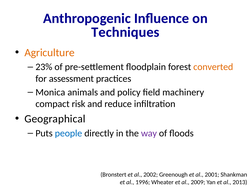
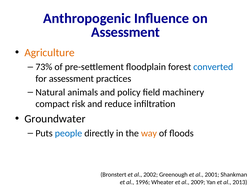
Techniques: Techniques -> Assessment (126, 32)
23%: 23% -> 73% (44, 67)
converted colour: orange -> blue (213, 67)
Monica: Monica -> Natural (50, 92)
Geographical: Geographical -> Groundwater (55, 119)
way colour: purple -> orange (149, 133)
